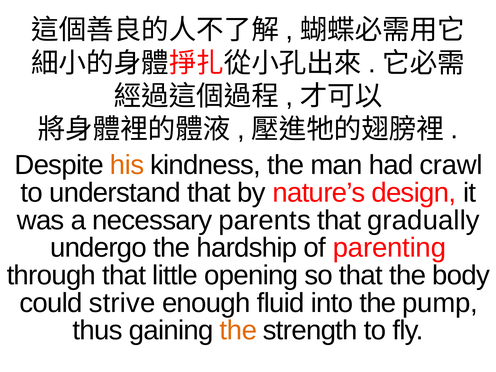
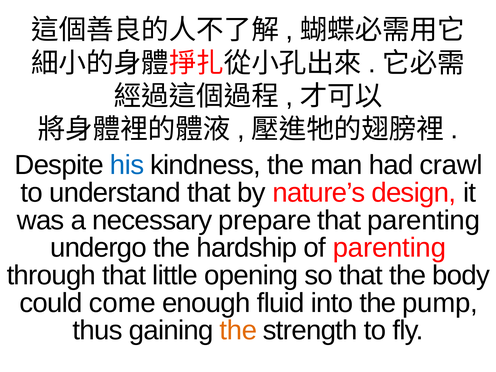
his colour: orange -> blue (127, 165)
parents: parents -> prepare (265, 220)
that gradually: gradually -> parenting (424, 220)
strive: strive -> come (122, 303)
